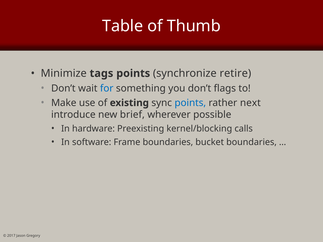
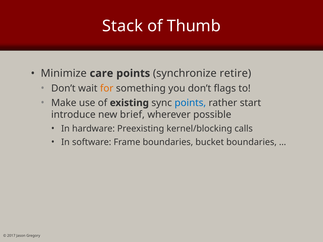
Table: Table -> Stack (123, 26)
tags: tags -> care (101, 73)
for colour: blue -> orange (107, 88)
next: next -> start (250, 103)
